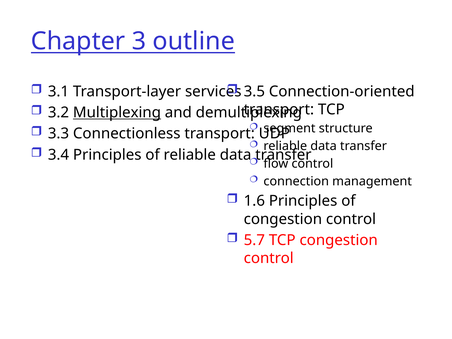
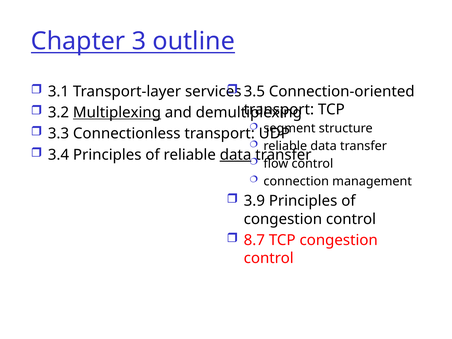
data underline: none -> present (236, 155)
1.6: 1.6 -> 3.9 (254, 201)
5.7: 5.7 -> 8.7 (254, 240)
